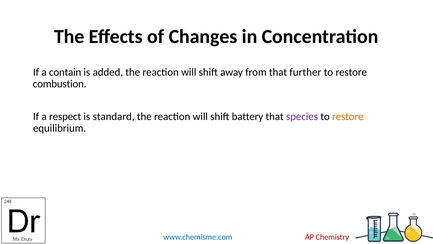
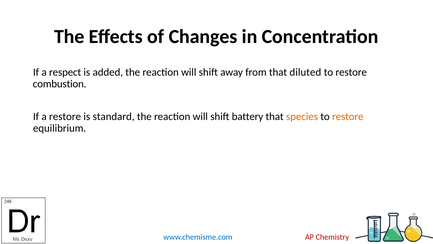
contain: contain -> respect (65, 72)
further: further -> diluted (305, 72)
a respect: respect -> restore (65, 116)
species colour: purple -> orange (302, 116)
